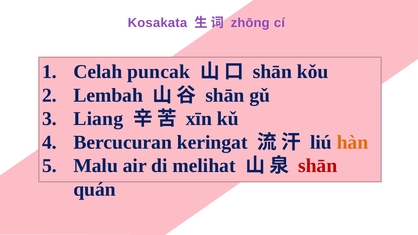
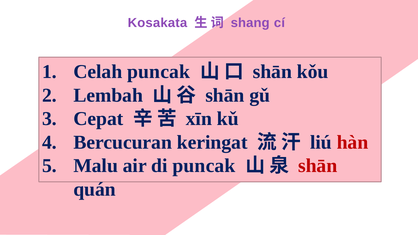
zhōng: zhōng -> shang (250, 23)
Liang: Liang -> Cepat (98, 119)
hàn colour: orange -> red (352, 142)
di melihat: melihat -> puncak (204, 166)
